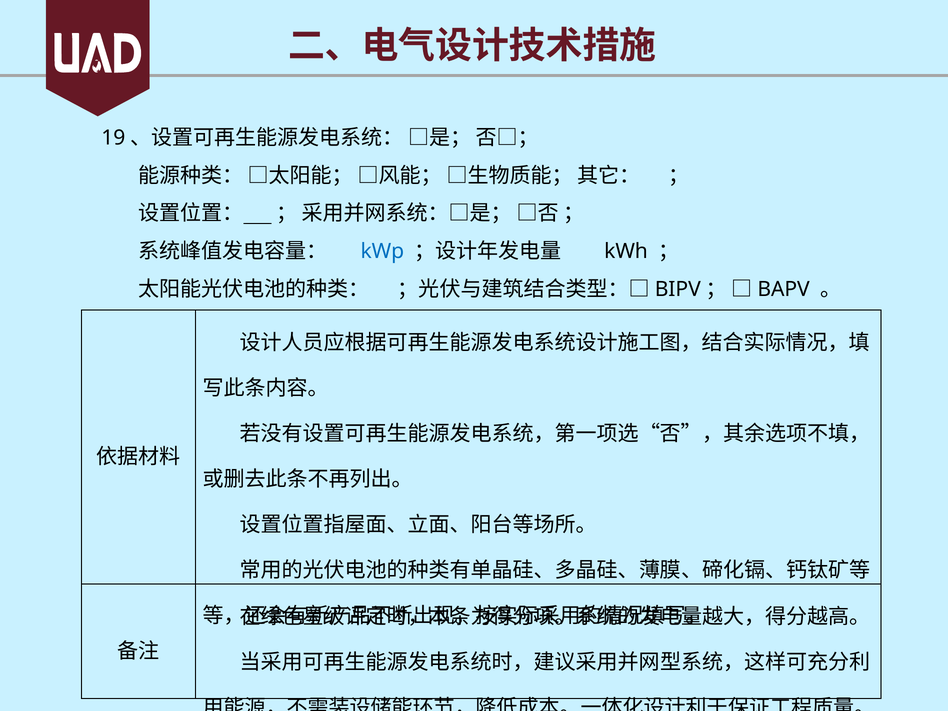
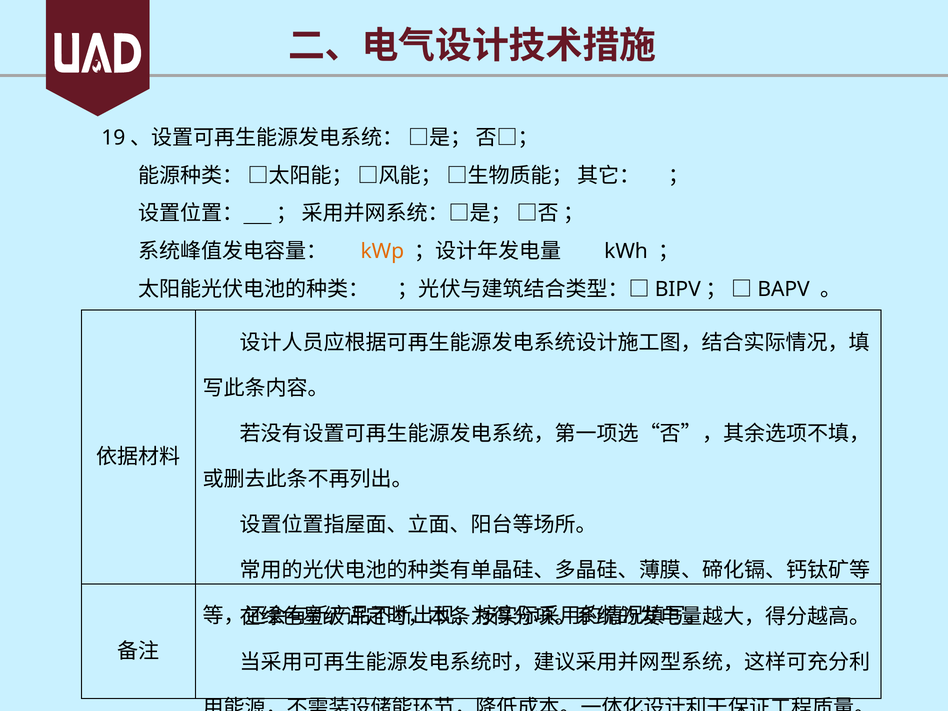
kWp colour: blue -> orange (382, 251)
